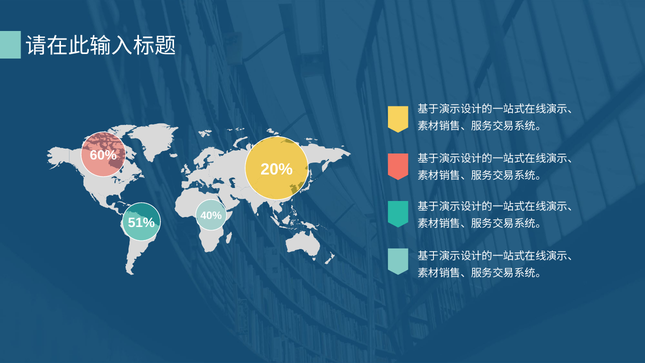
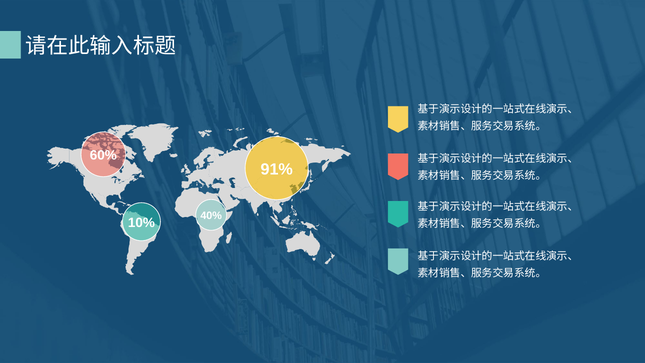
20%: 20% -> 91% (277, 169)
51%: 51% -> 10% (141, 223)
